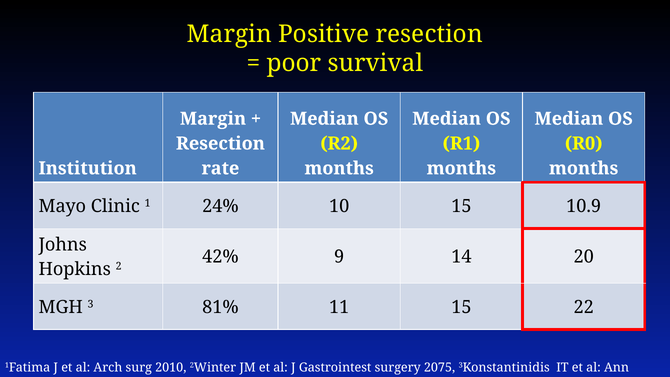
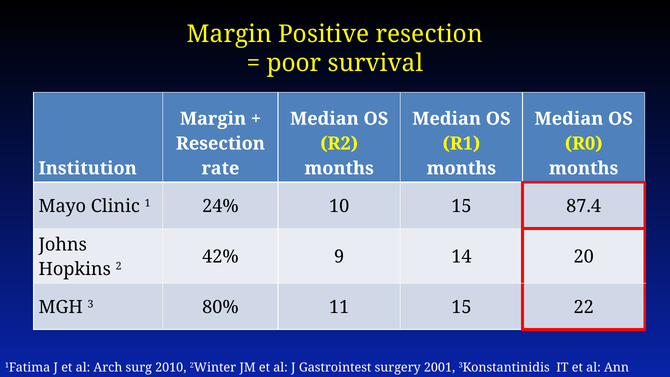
10.9: 10.9 -> 87.4 (584, 206)
81%: 81% -> 80% (220, 307)
2075: 2075 -> 2001 (440, 367)
